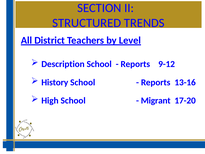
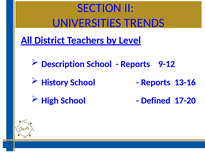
STRUCTURED: STRUCTURED -> UNIVERSITIES (87, 23)
Migrant: Migrant -> Defined (156, 100)
